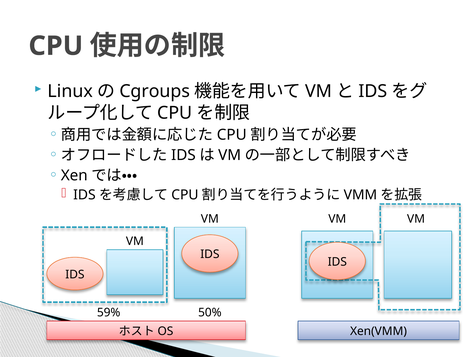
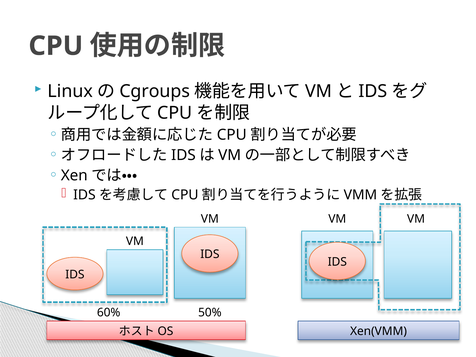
59%: 59% -> 60% (109, 313)
